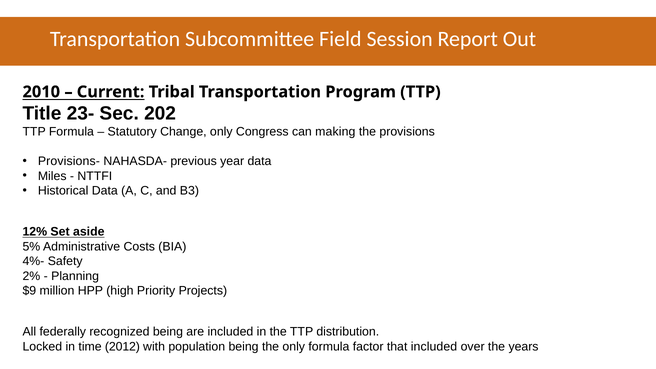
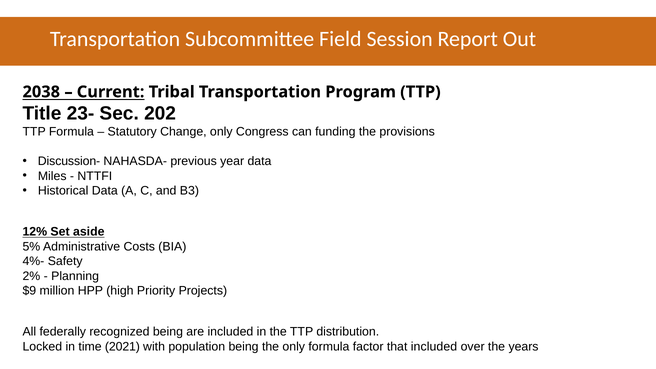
2010: 2010 -> 2038 (41, 92)
making: making -> funding (335, 132)
Provisions-: Provisions- -> Discussion- (69, 161)
2012: 2012 -> 2021 (122, 347)
